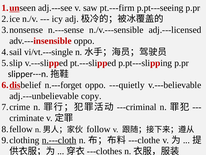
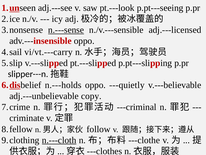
pt.---firm: pt.---firm -> pt.---look (117, 8)
n.---sense underline: none -> present (66, 30)
vi/vt.---single: vi/vt.---single -> vi/vt.---carry (49, 52)
n.---forget: n.---forget -> n.---holds (63, 85)
